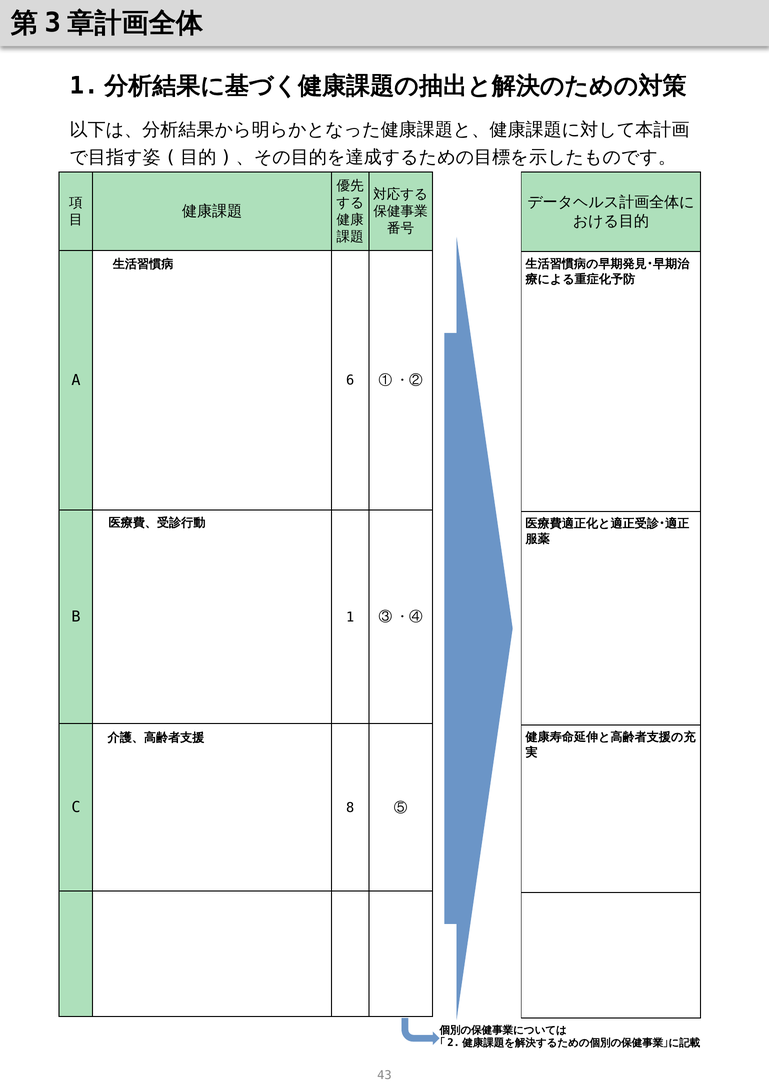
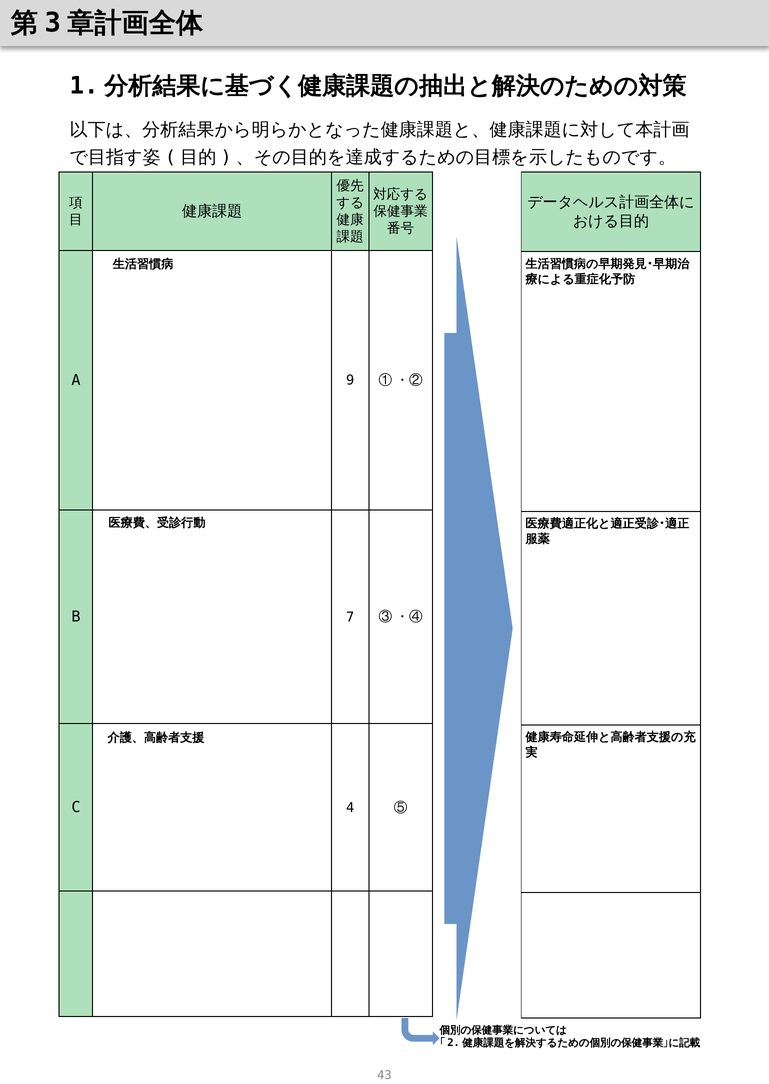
6: 6 -> 9 (350, 381)
1: 1 -> 7 (350, 618)
8: 8 -> 4 (350, 808)
